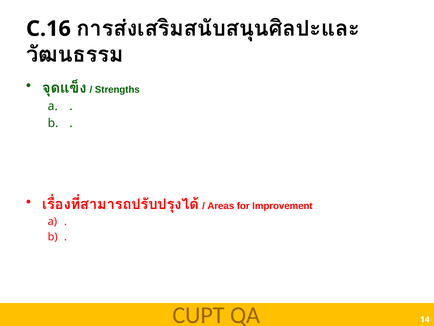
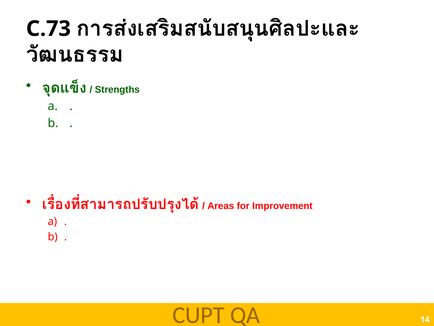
C.16: C.16 -> C.73 (48, 29)
